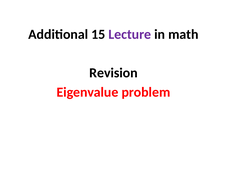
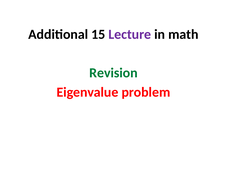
Revision colour: black -> green (113, 73)
